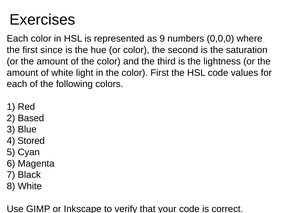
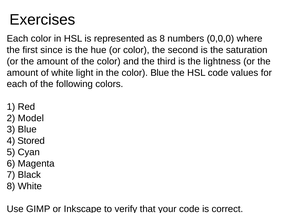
as 9: 9 -> 8 (162, 39)
color First: First -> Blue (160, 73)
Based: Based -> Model (31, 118)
